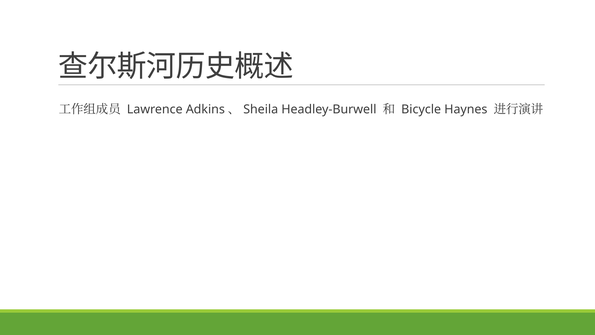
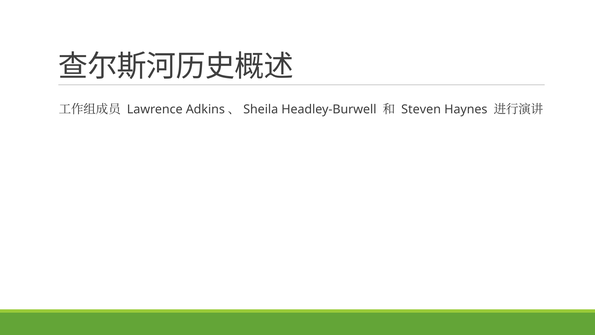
Bicycle: Bicycle -> Steven (421, 109)
